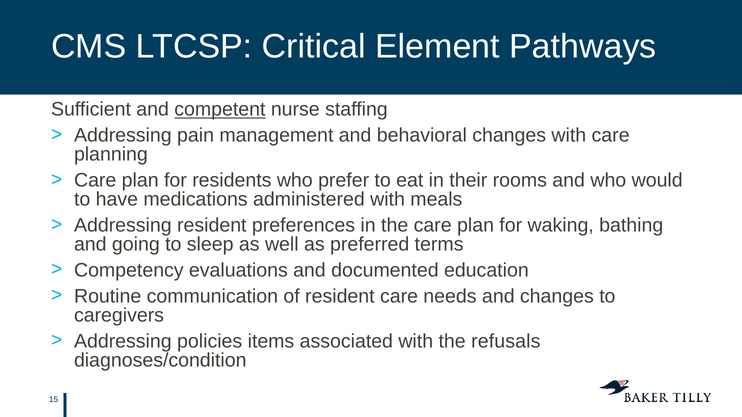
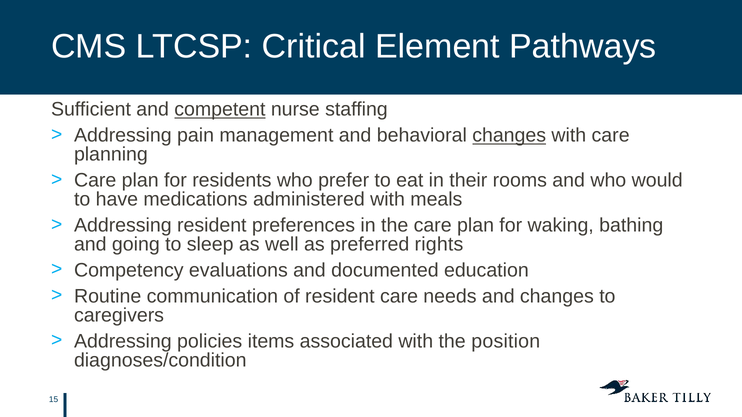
changes underline: none -> present (509, 136)
terms: terms -> rights (439, 245)
refusals: refusals -> position (506, 342)
